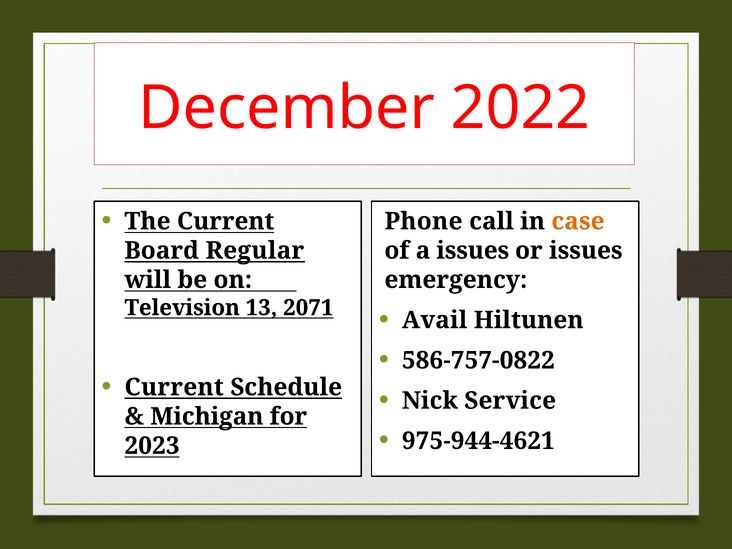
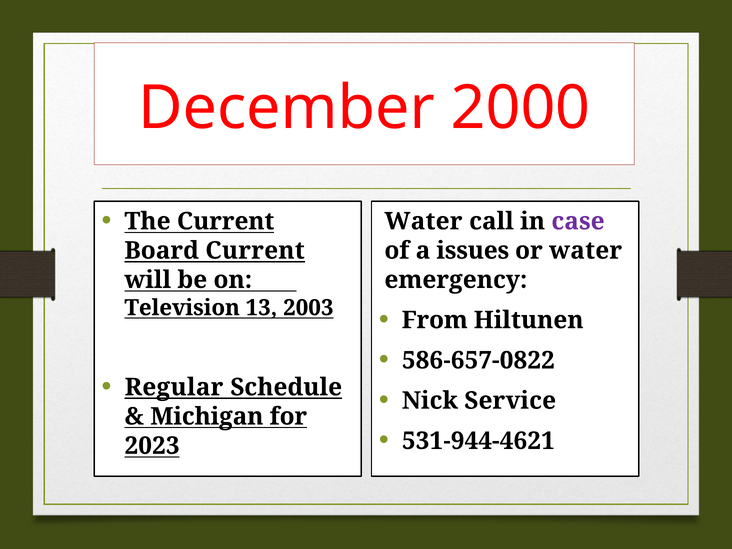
2022: 2022 -> 2000 (521, 108)
Phone: Phone -> Water (423, 221)
case colour: orange -> purple (578, 221)
Board Regular: Regular -> Current (255, 251)
or issues: issues -> water (586, 251)
2071: 2071 -> 2003 (308, 308)
Avail: Avail -> From (435, 320)
586-757-0822: 586-757-0822 -> 586-657-0822 (478, 360)
Current: Current -> Regular (174, 387)
975-944-4621: 975-944-4621 -> 531-944-4621 (478, 441)
